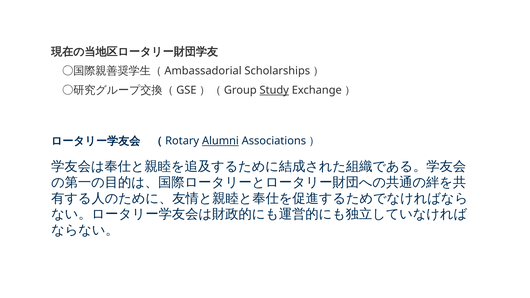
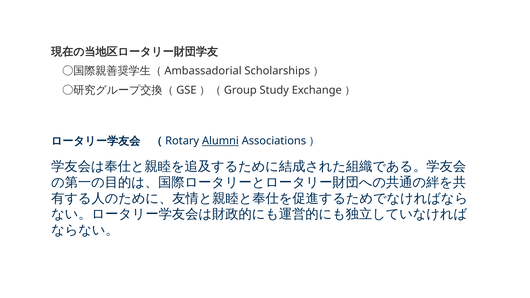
Study underline: present -> none (274, 90)
